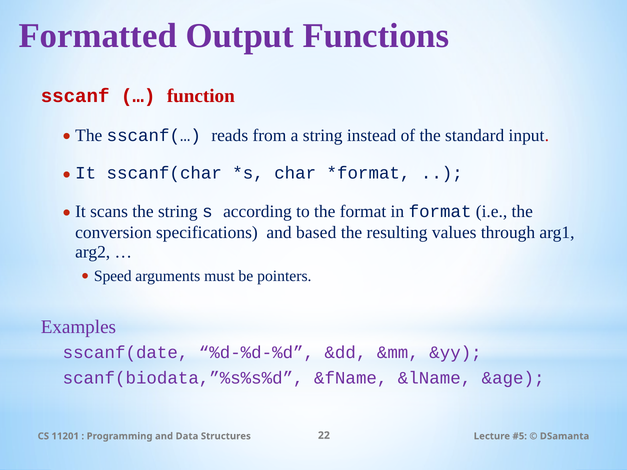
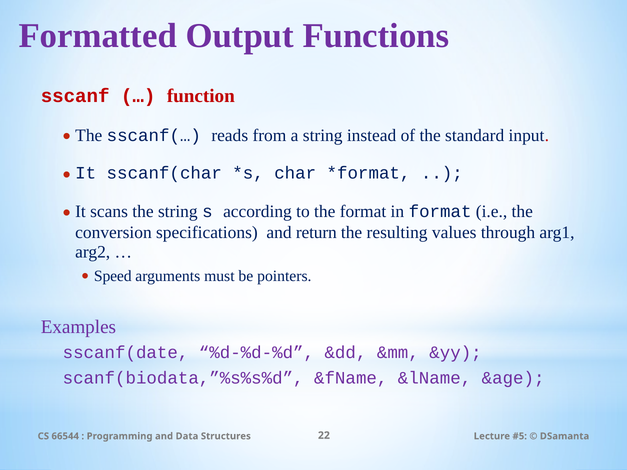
based: based -> return (316, 233)
11201: 11201 -> 66544 (65, 436)
